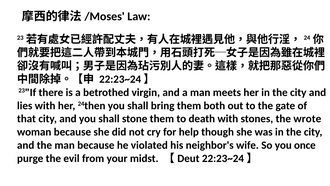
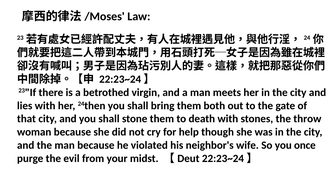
wrote: wrote -> throw (307, 119)
